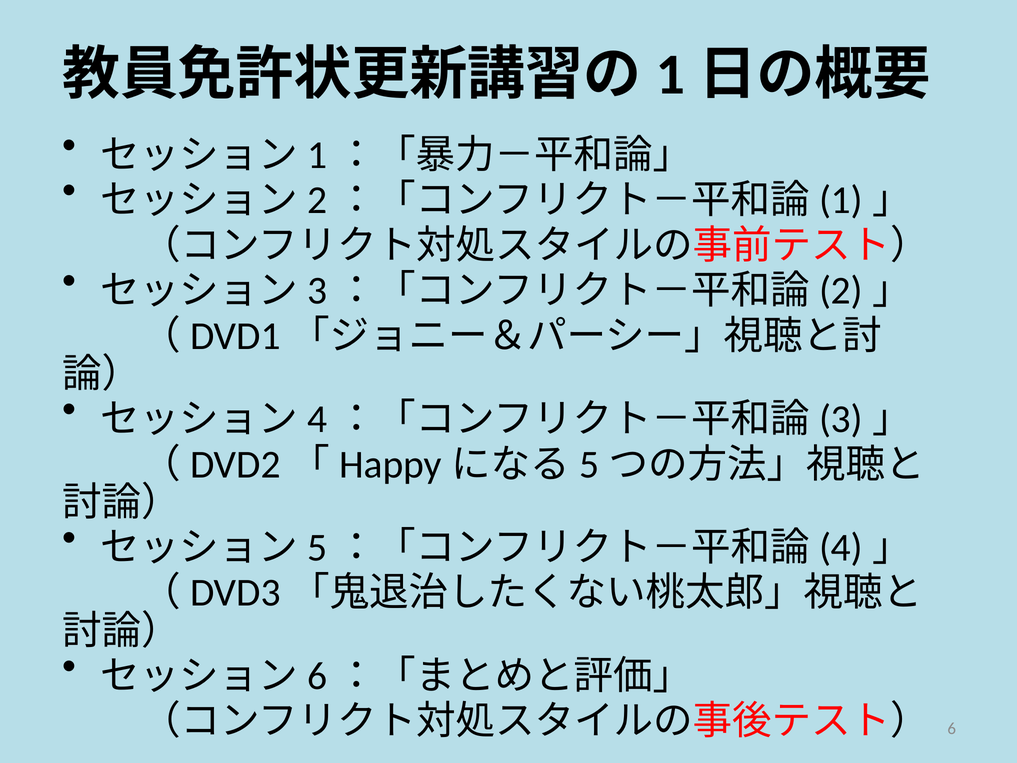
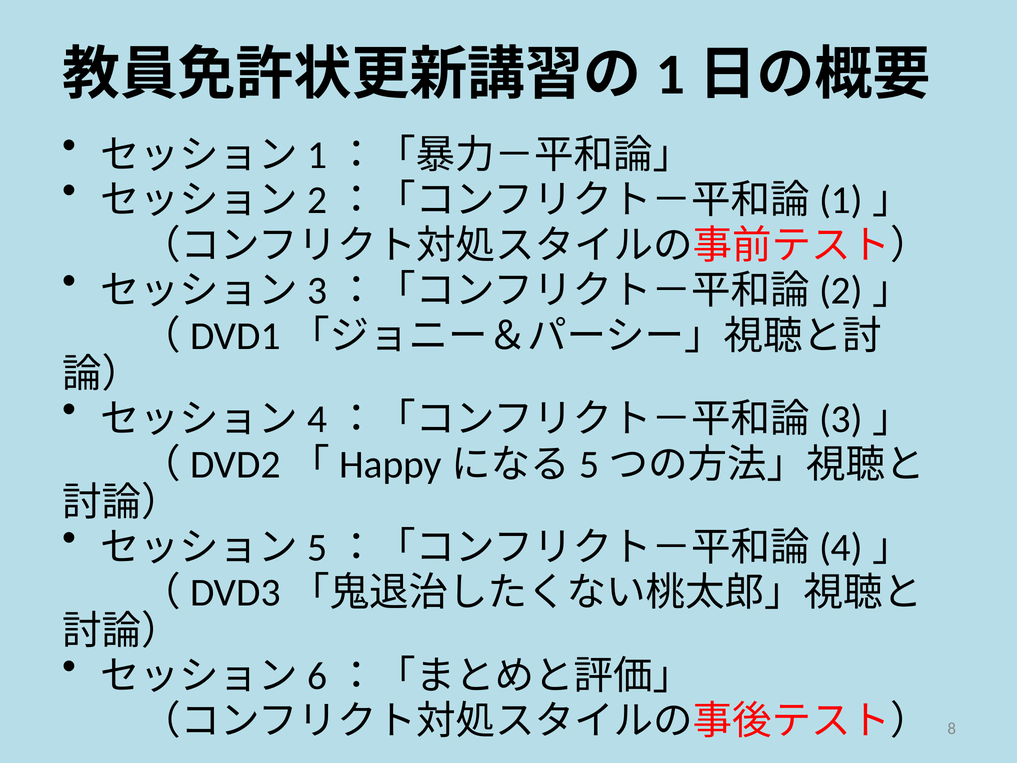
6: 6 -> 8 (952, 728)
